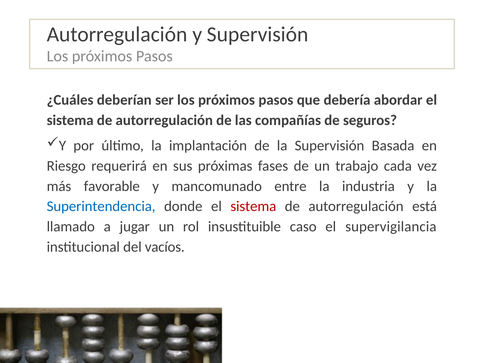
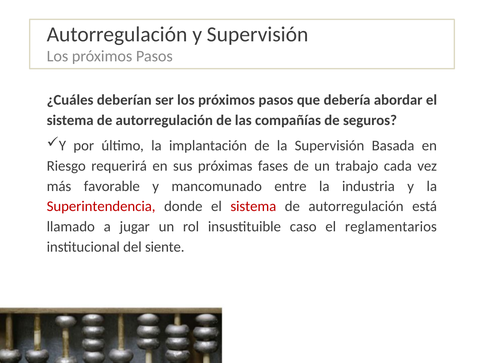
Superintendencia colour: blue -> red (101, 206)
supervigilancia: supervigilancia -> reglamentarios (391, 227)
vacíos: vacíos -> siente (165, 247)
